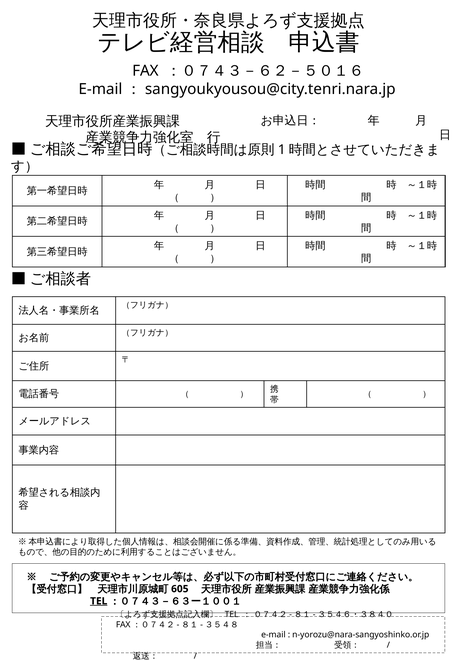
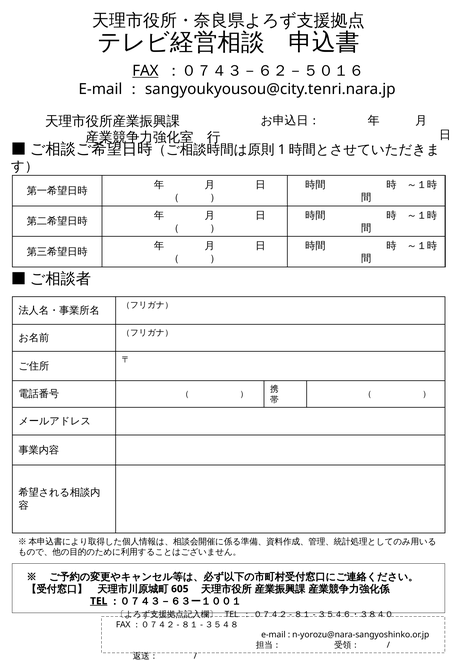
FAX underline: none -> present (145, 71)
